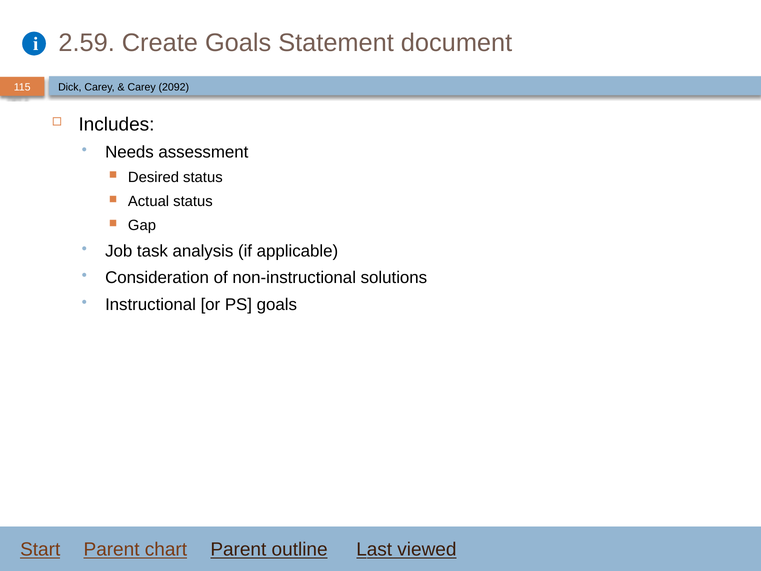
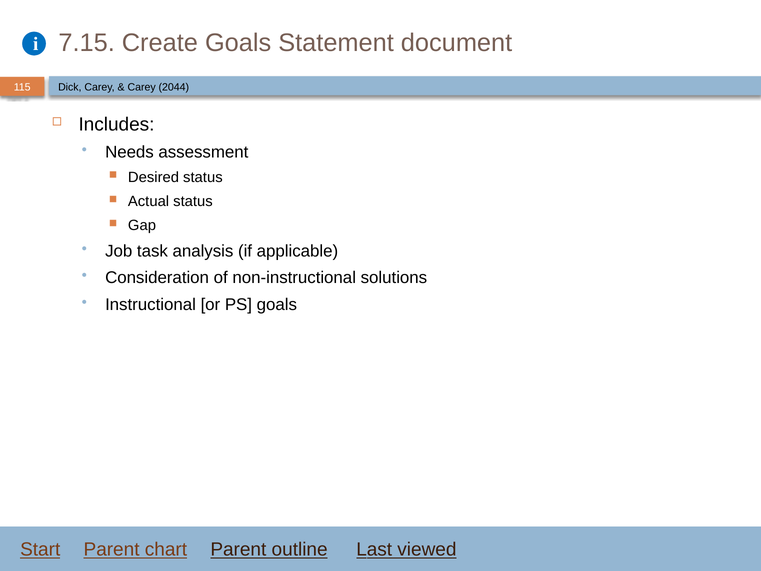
2.59: 2.59 -> 7.15 (87, 43)
2092: 2092 -> 2044 (174, 87)
